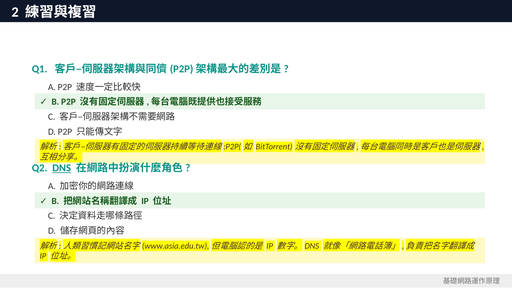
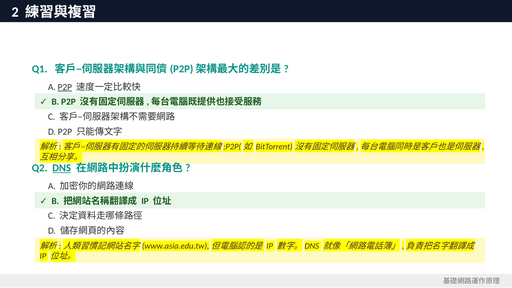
P2P underline: none -> present (65, 87)
